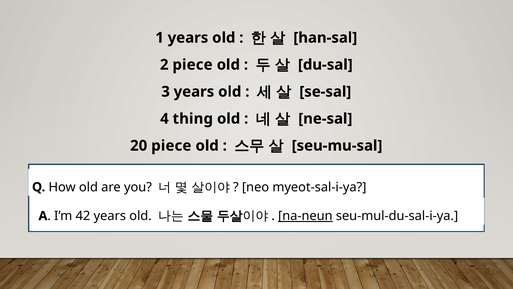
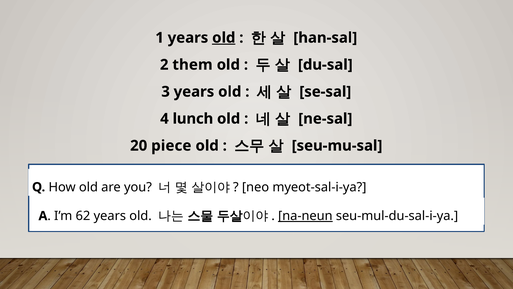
old underline: none -> present (224, 38)
2 piece: piece -> them (192, 65)
thing: thing -> lunch (193, 119)
42: 42 -> 62 (83, 216)
